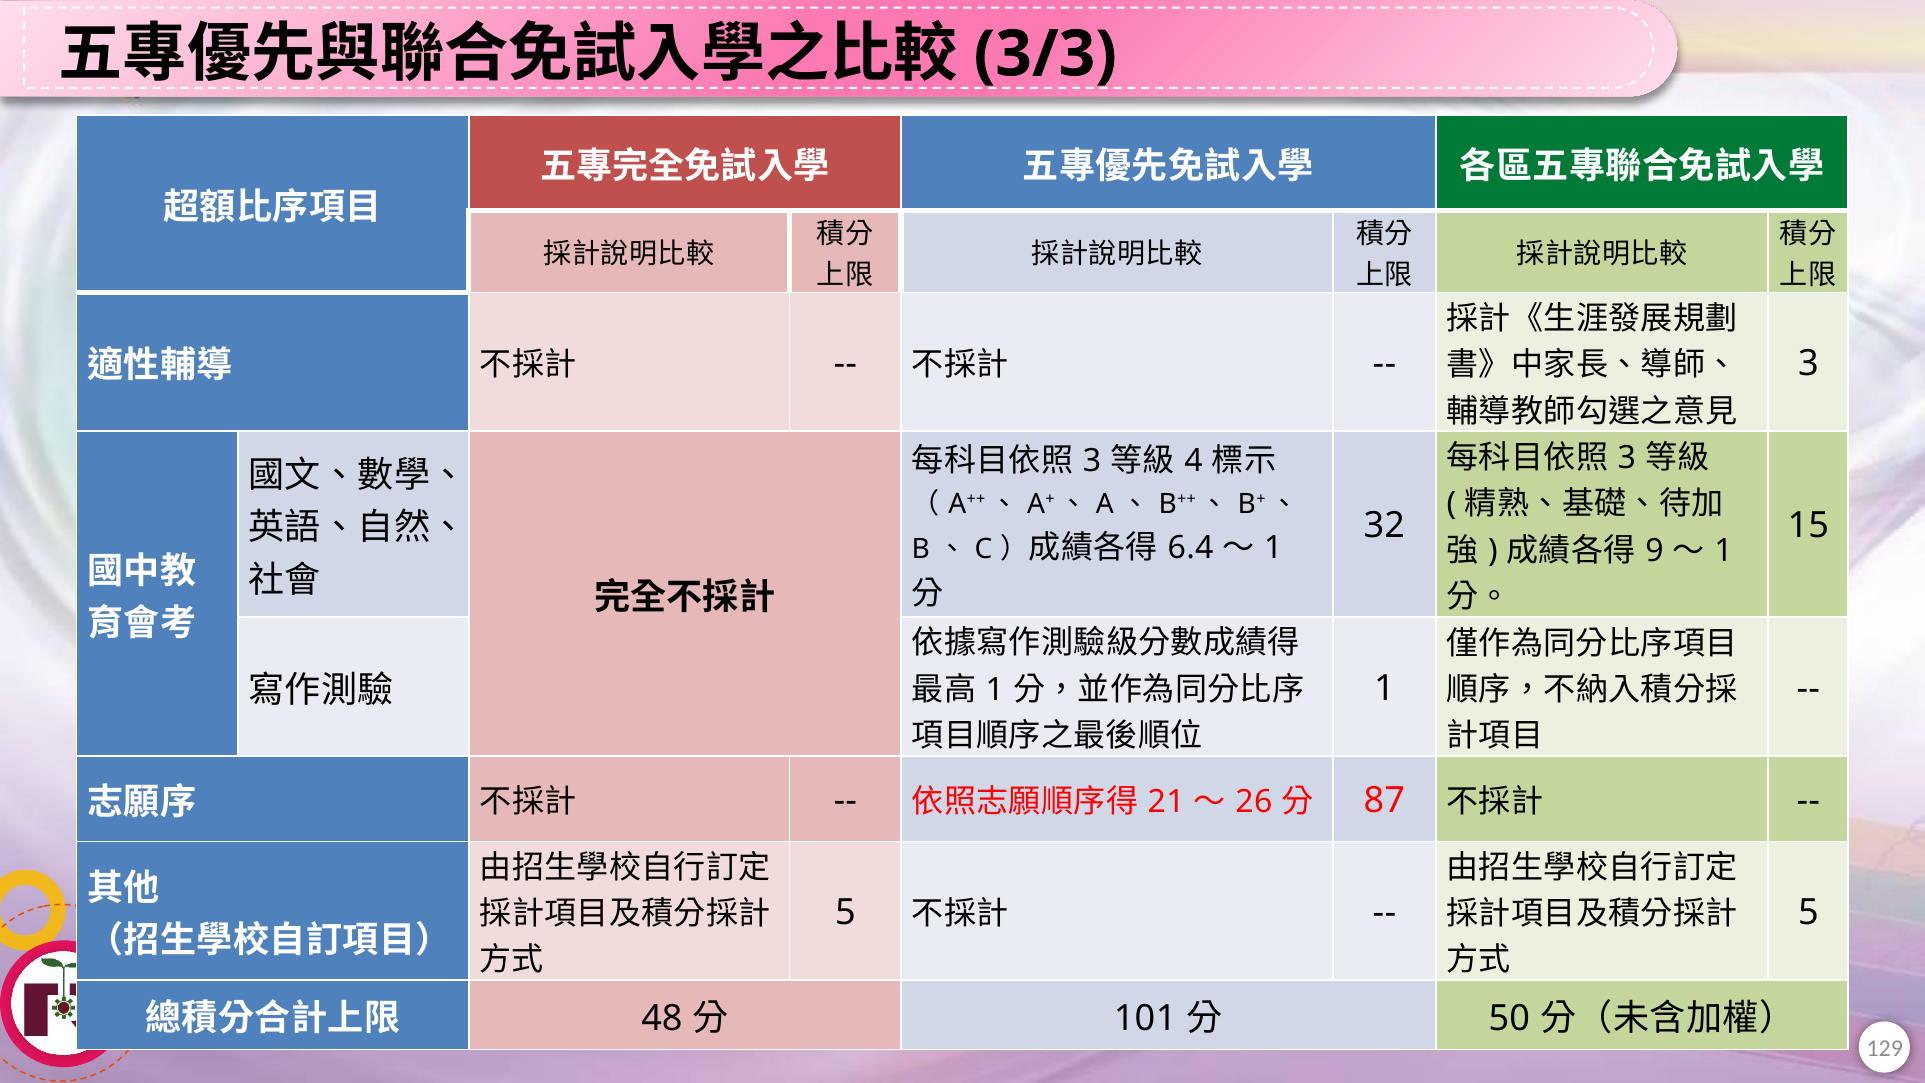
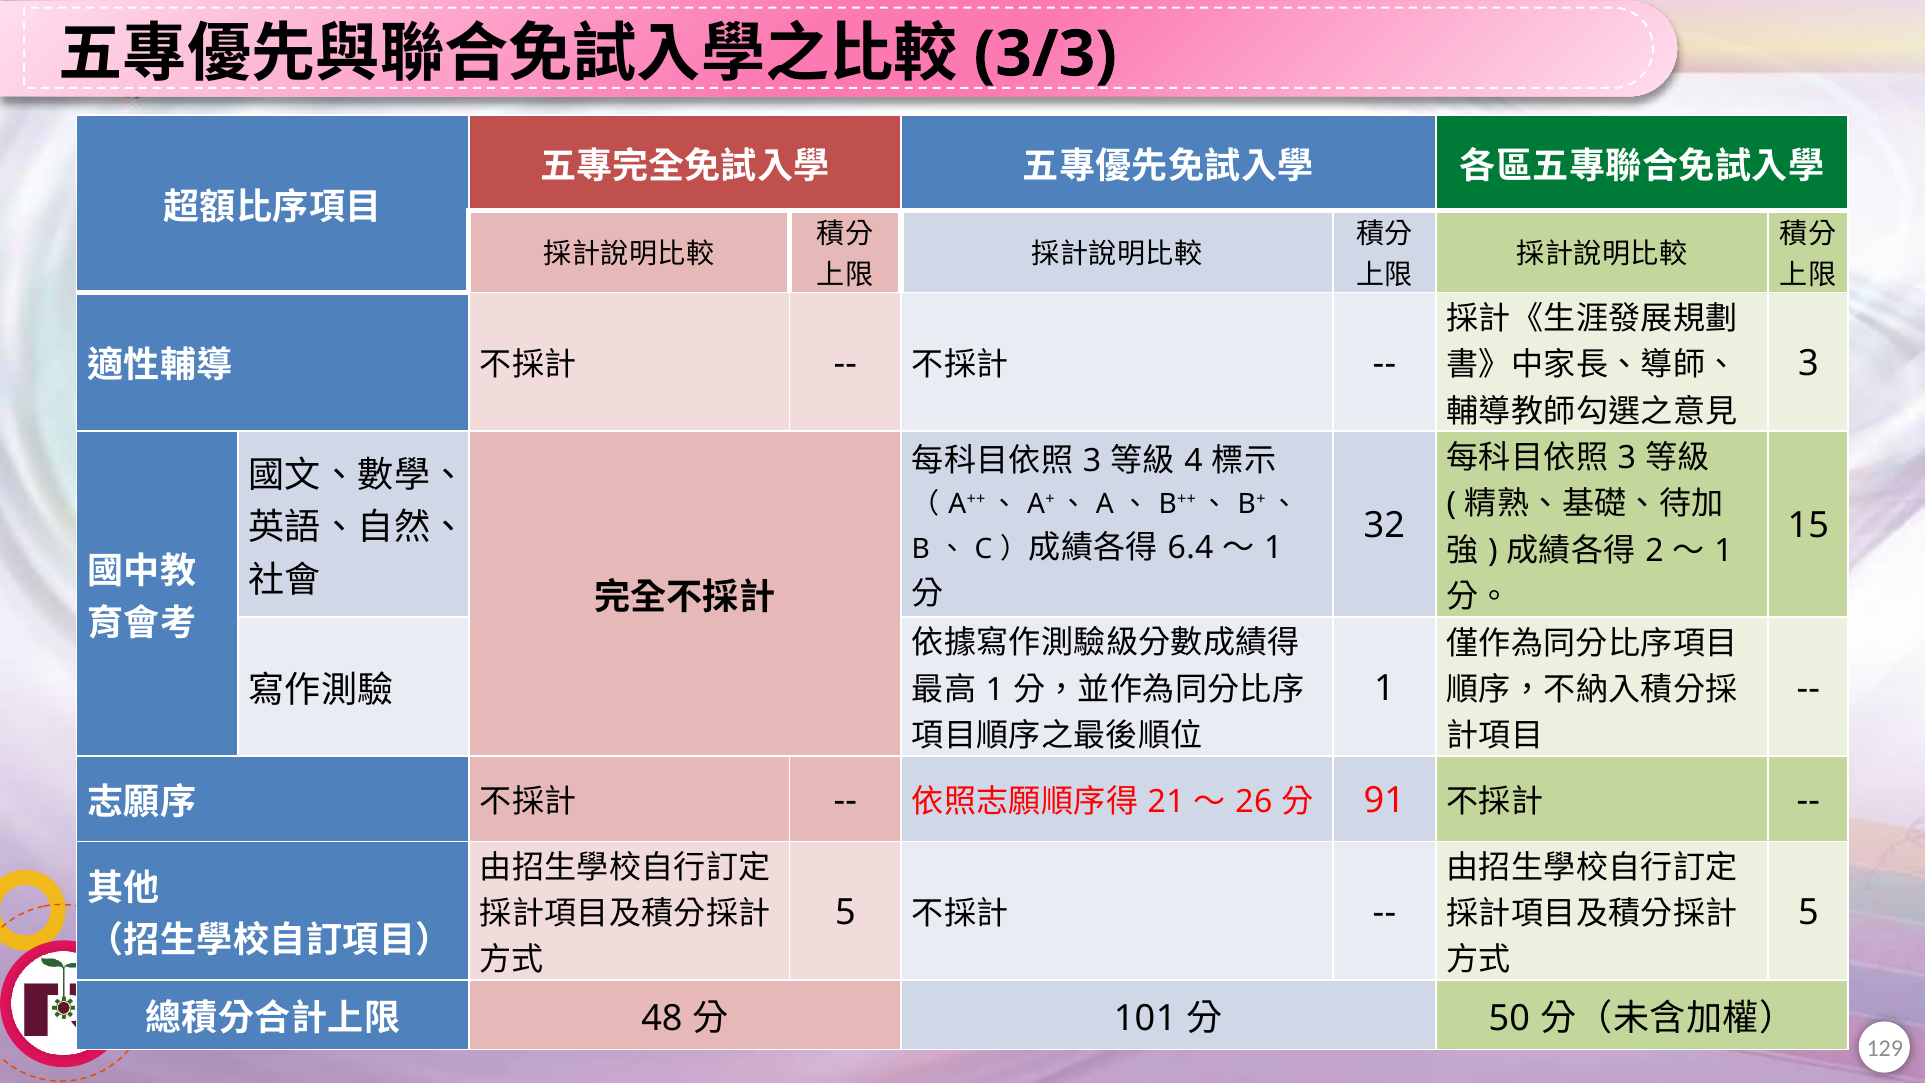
9: 9 -> 2 (1655, 551)
87: 87 -> 91 (1384, 800)
